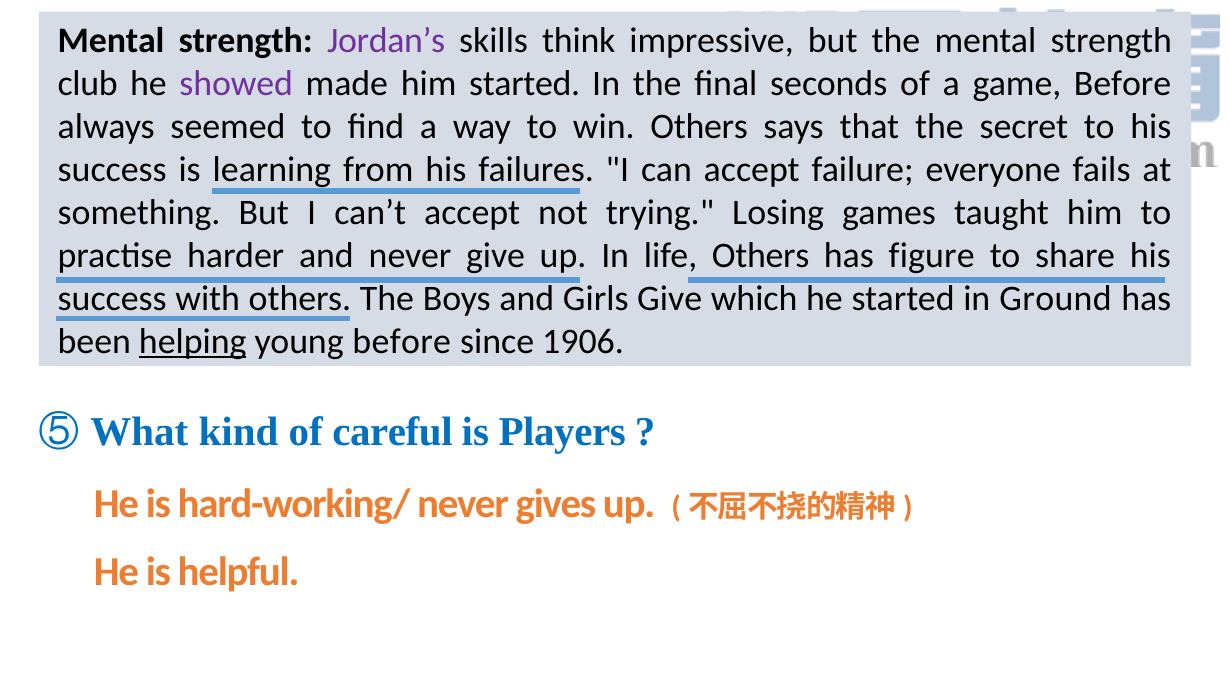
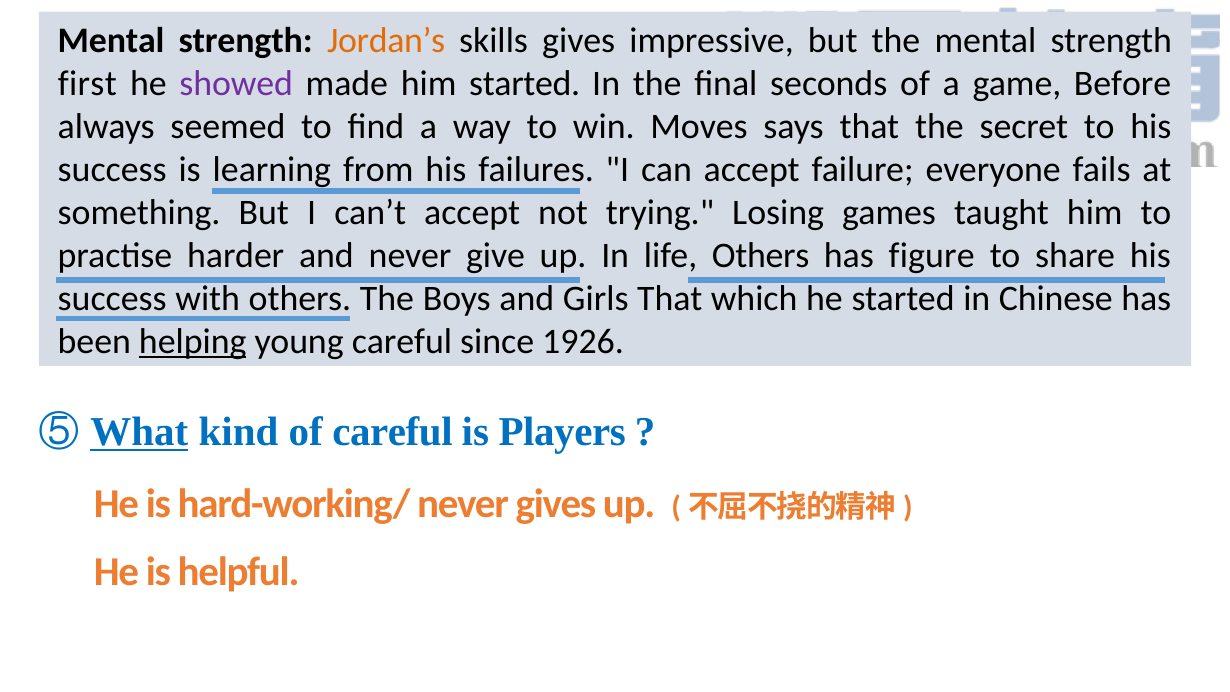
Jordan’s colour: purple -> orange (386, 40)
skills think: think -> gives (579, 40)
club: club -> first (87, 83)
win Others: Others -> Moves (699, 126)
Girls Give: Give -> That (670, 299)
Ground: Ground -> Chinese (1056, 299)
young before: before -> careful (402, 342)
1906: 1906 -> 1926 (583, 342)
What underline: none -> present (139, 432)
